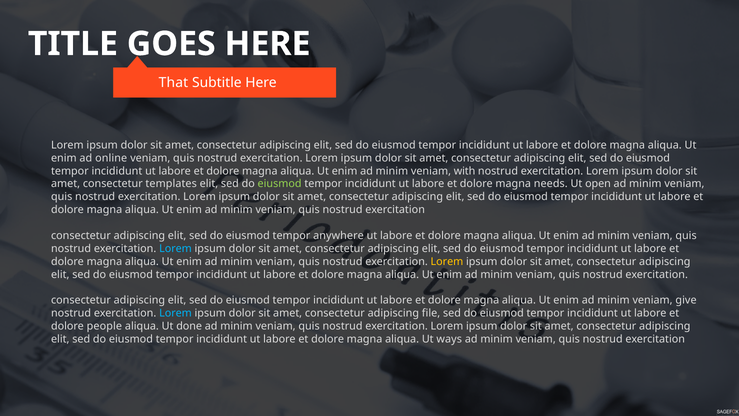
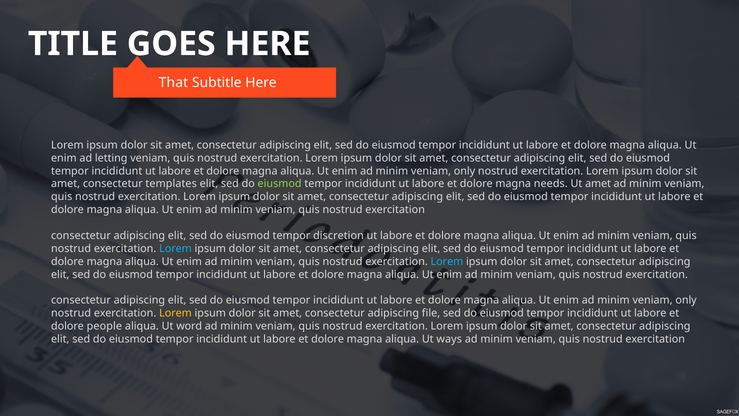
online: online -> letting (111, 158)
with: with -> only (465, 171)
Ut open: open -> amet (598, 184)
anywhere: anywhere -> discretion (338, 236)
Lorem colour: yellow -> light blue (447, 261)
give: give -> only (686, 300)
Lorem colour: light blue -> yellow (175, 313)
done: done -> word (189, 326)
